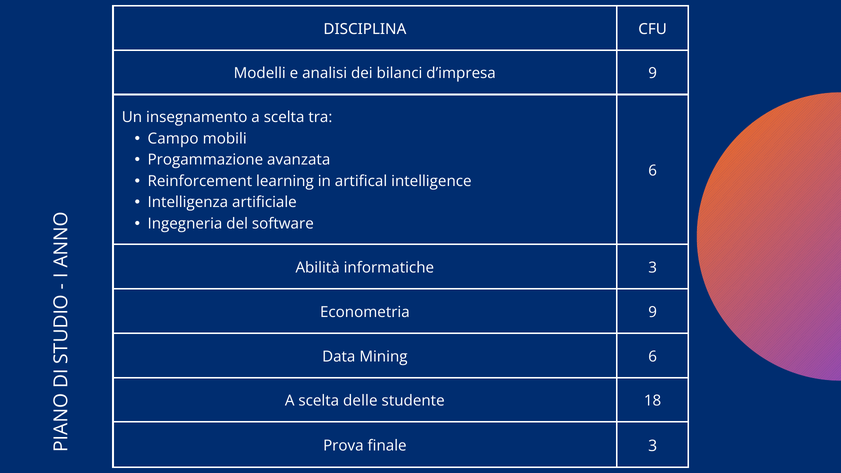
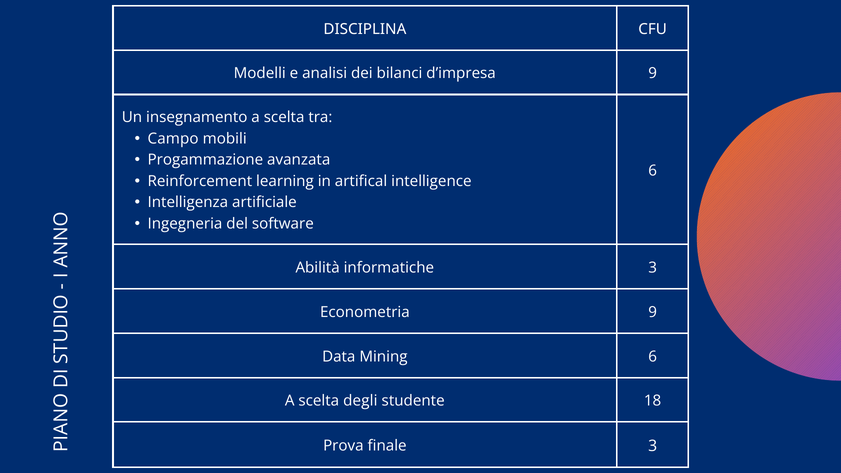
delle: delle -> degli (360, 401)
